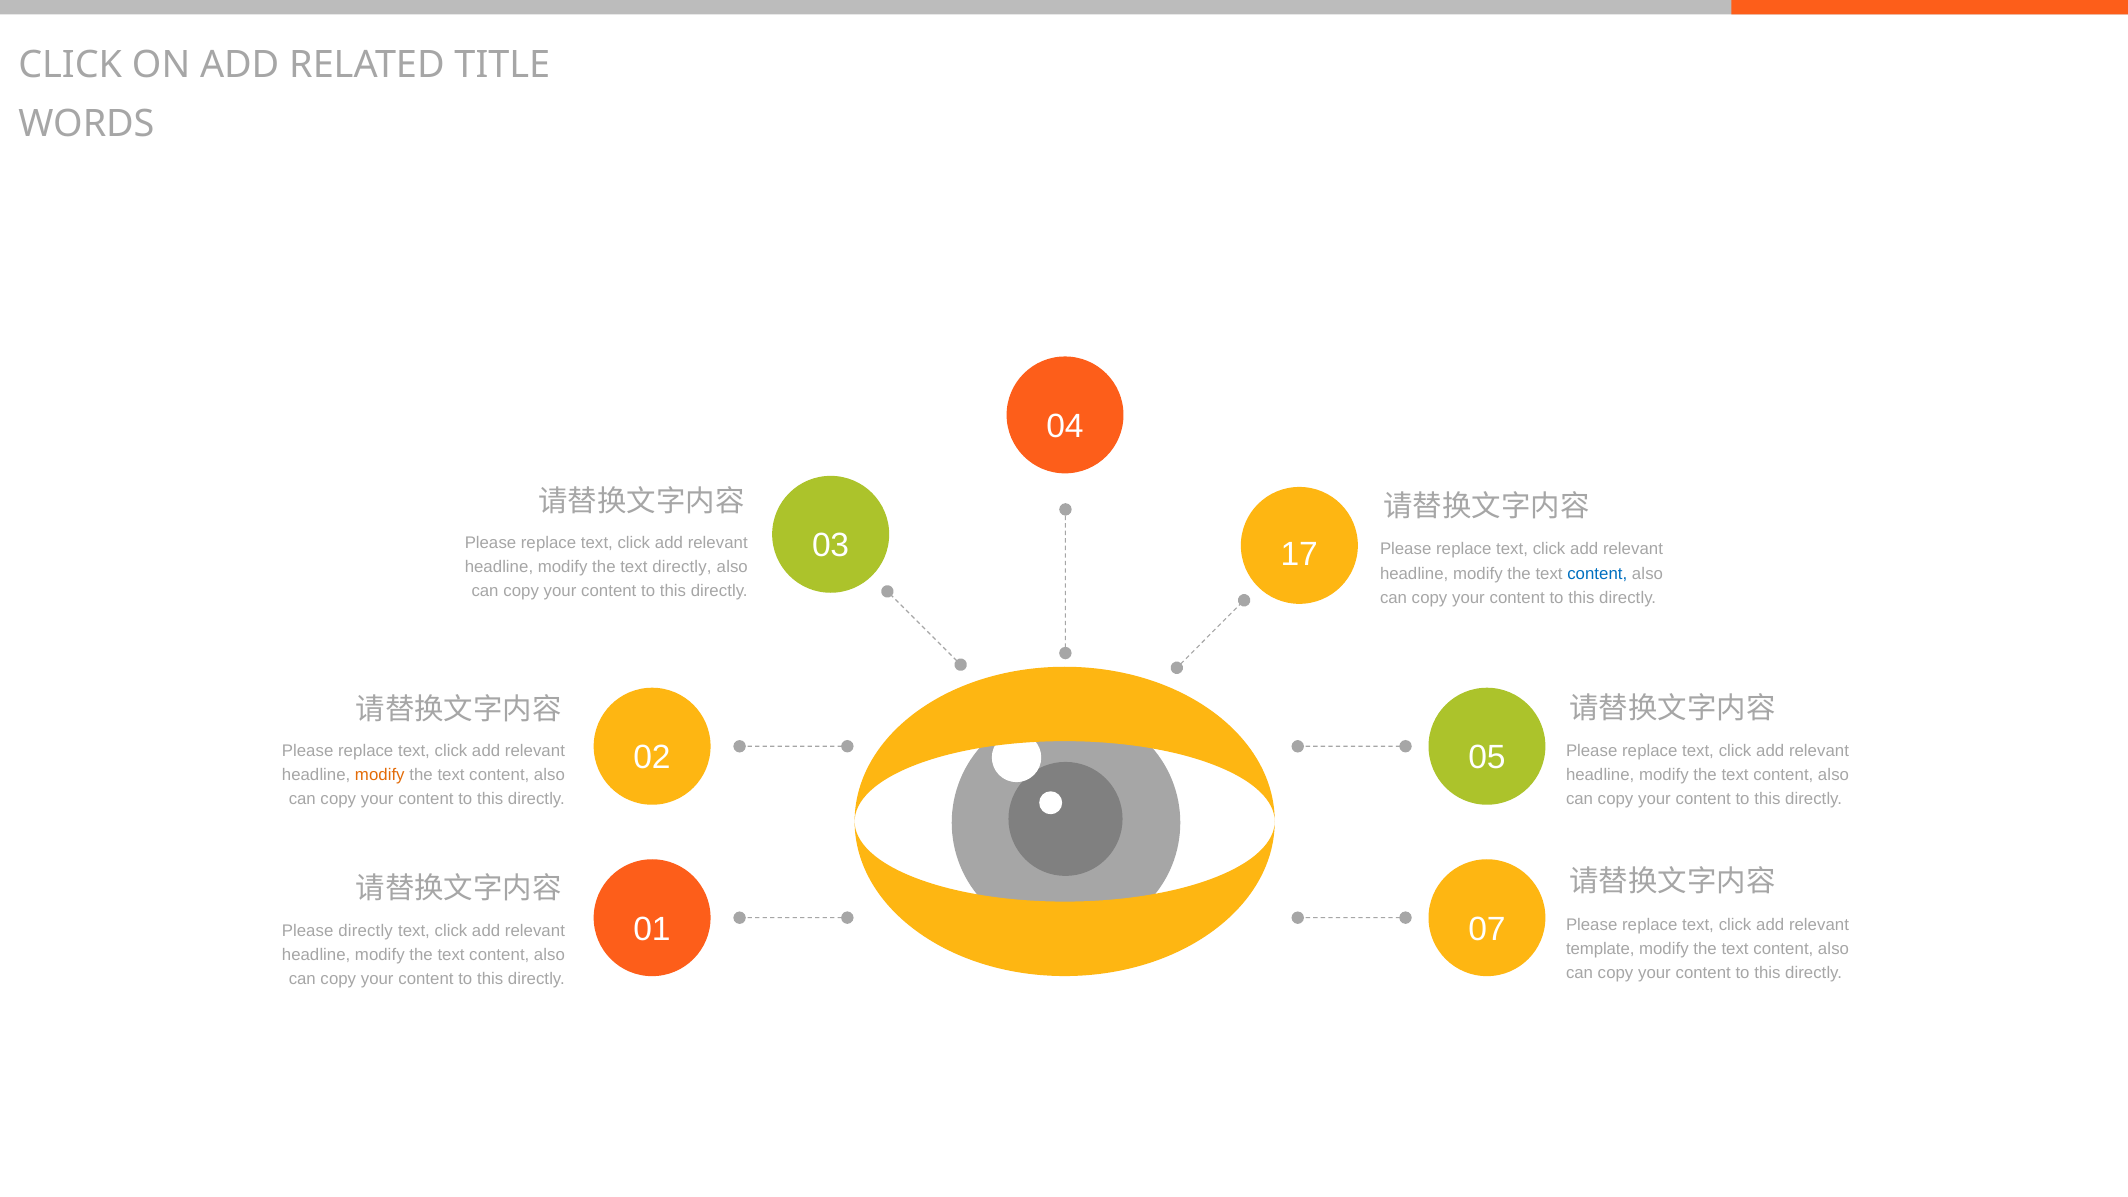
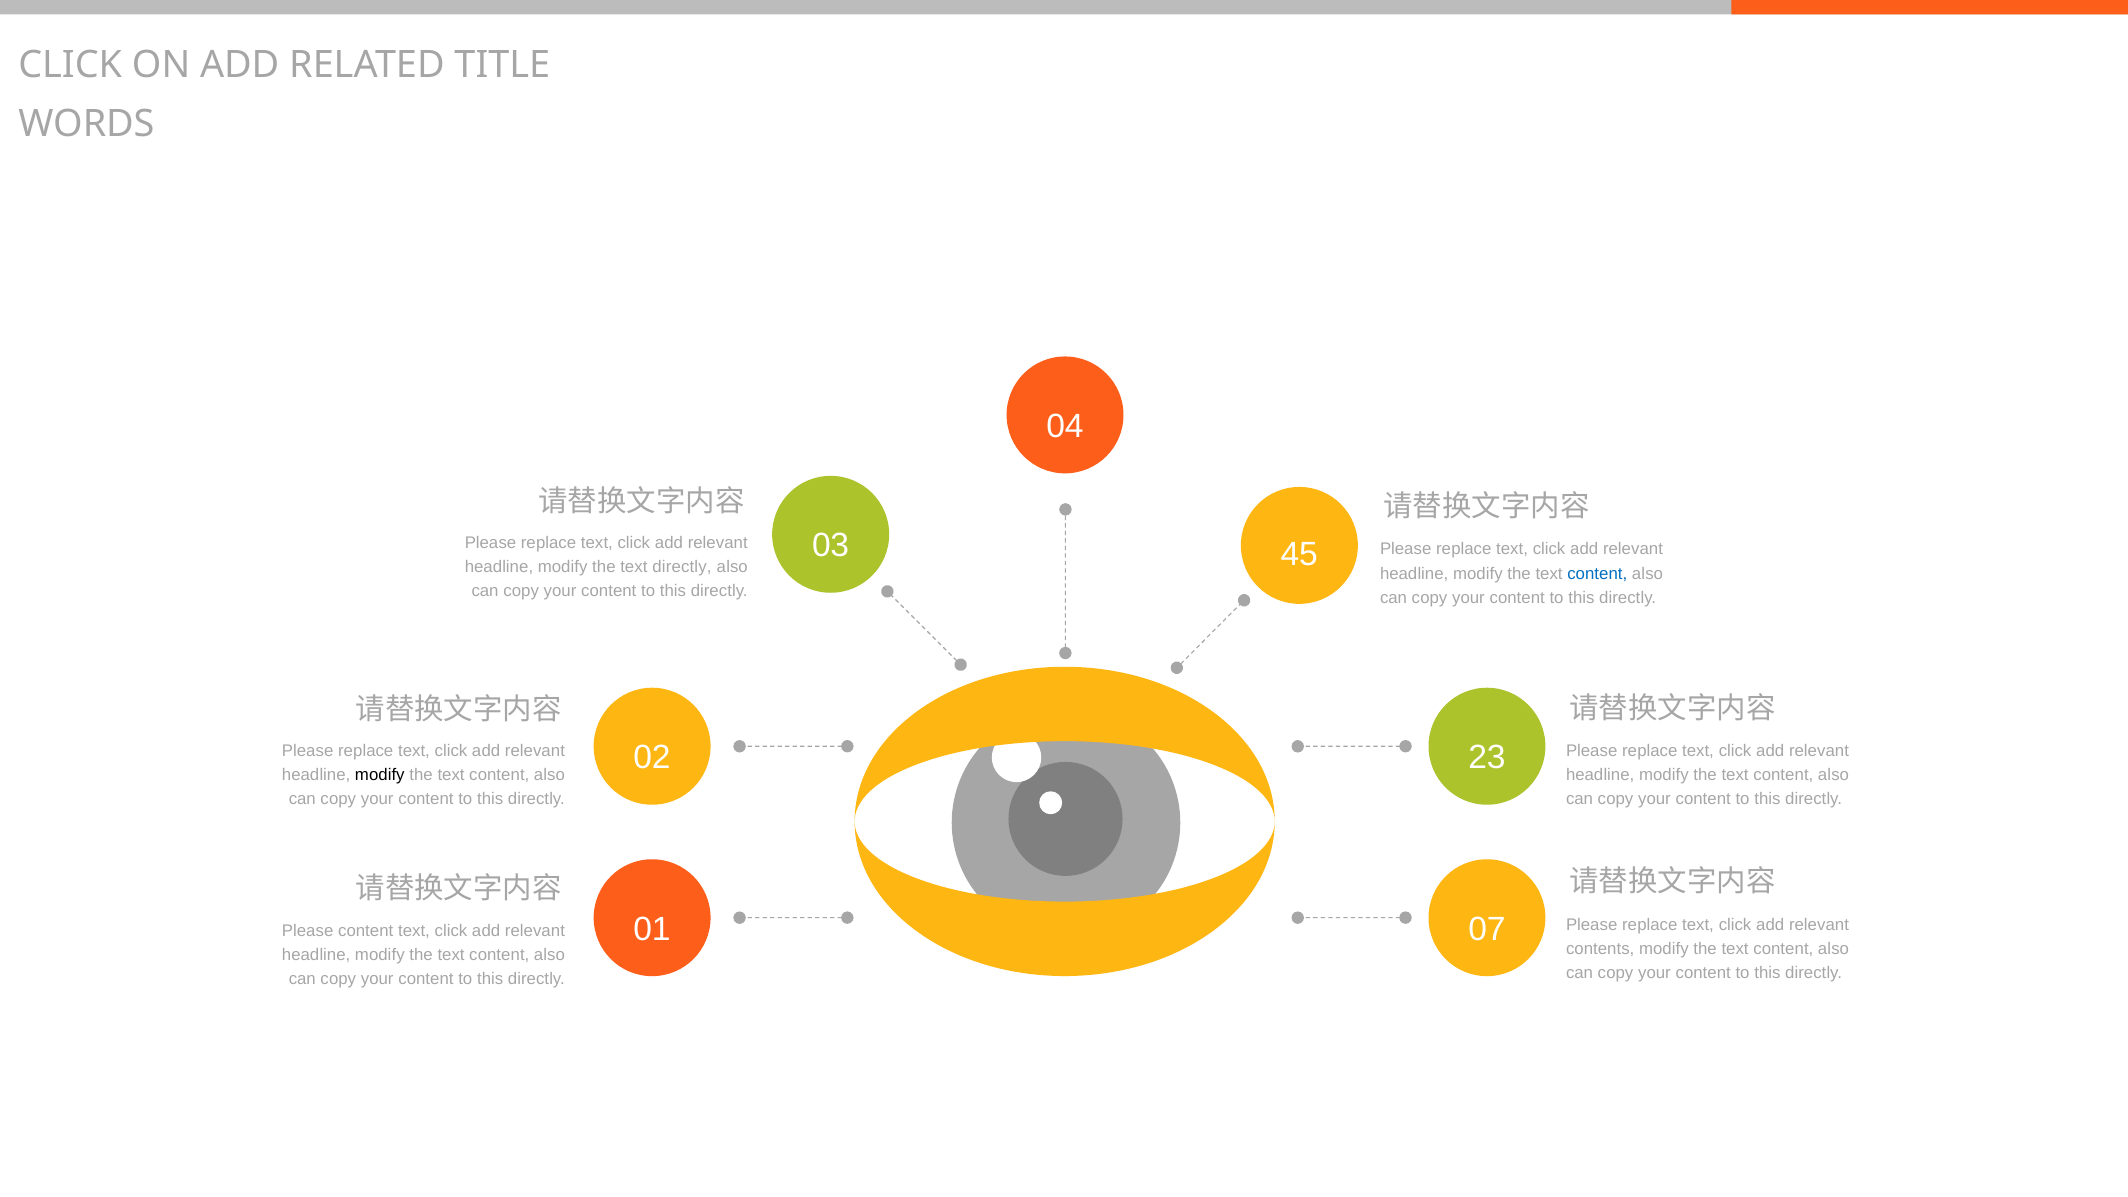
17: 17 -> 45 (1299, 554)
05: 05 -> 23 (1487, 758)
modify colour: orange -> black (380, 775)
Please directly: directly -> content (366, 931)
template: template -> contents (1600, 949)
